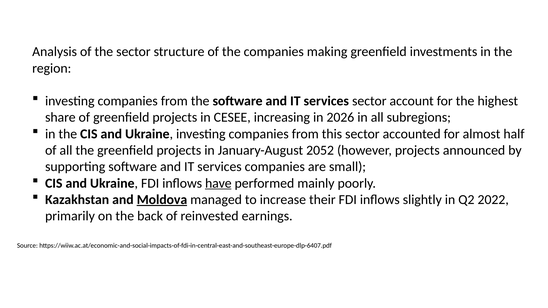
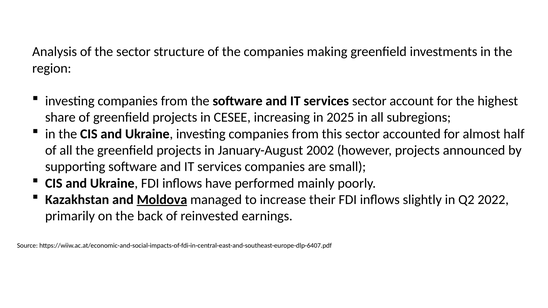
2026: 2026 -> 2025 (340, 118)
2052: 2052 -> 2002 (320, 150)
have underline: present -> none (218, 183)
